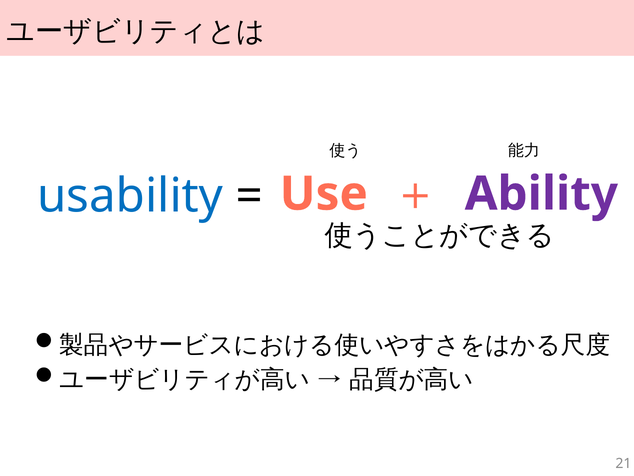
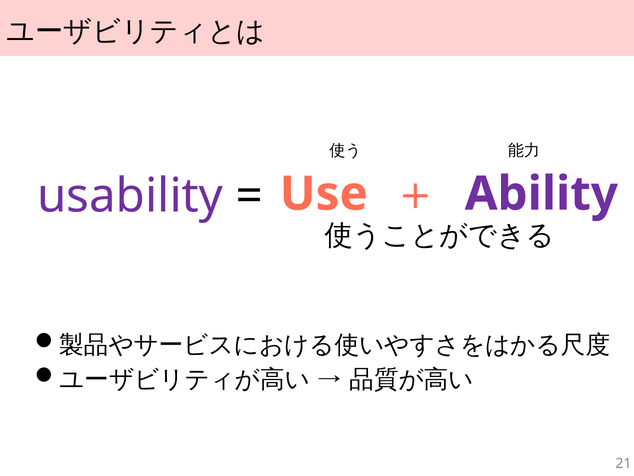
usability colour: blue -> purple (130, 196)
